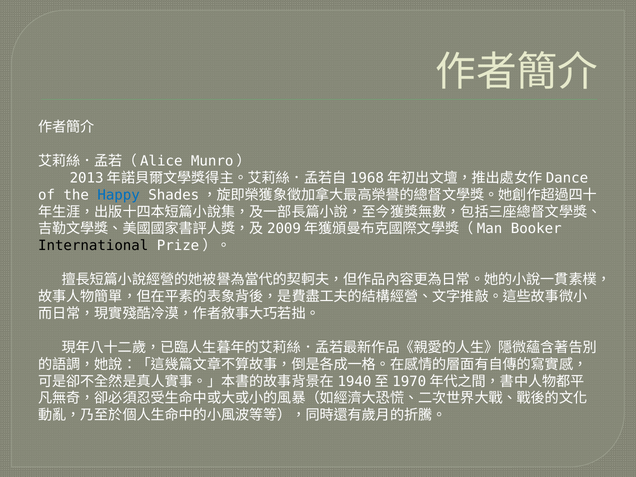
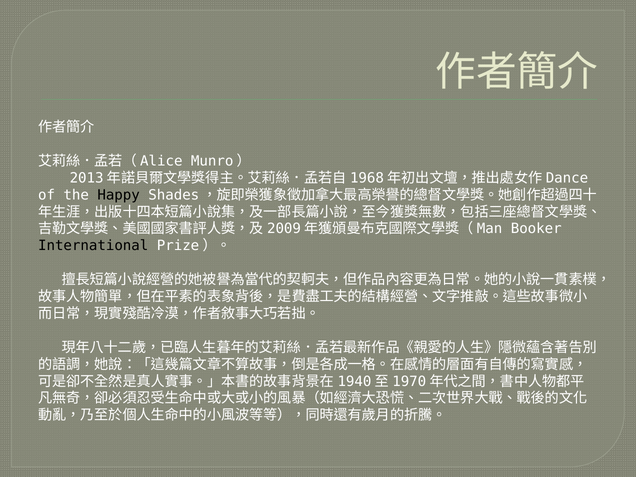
Happy colour: blue -> black (119, 195)
